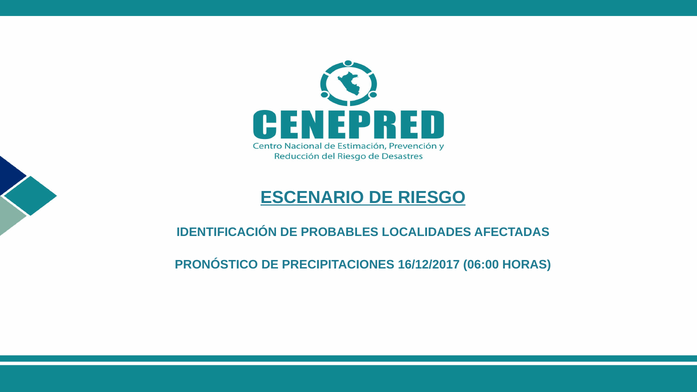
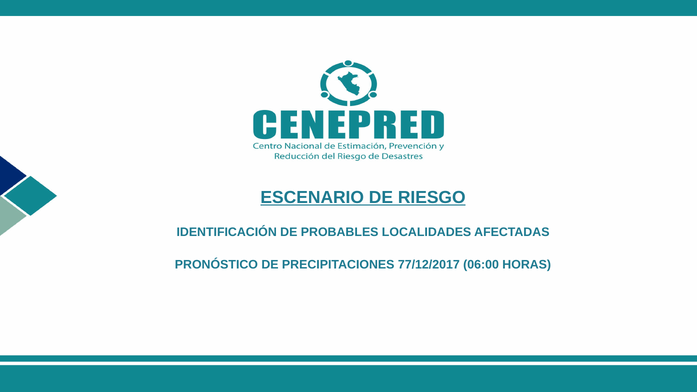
16/12/2017: 16/12/2017 -> 77/12/2017 (429, 265)
